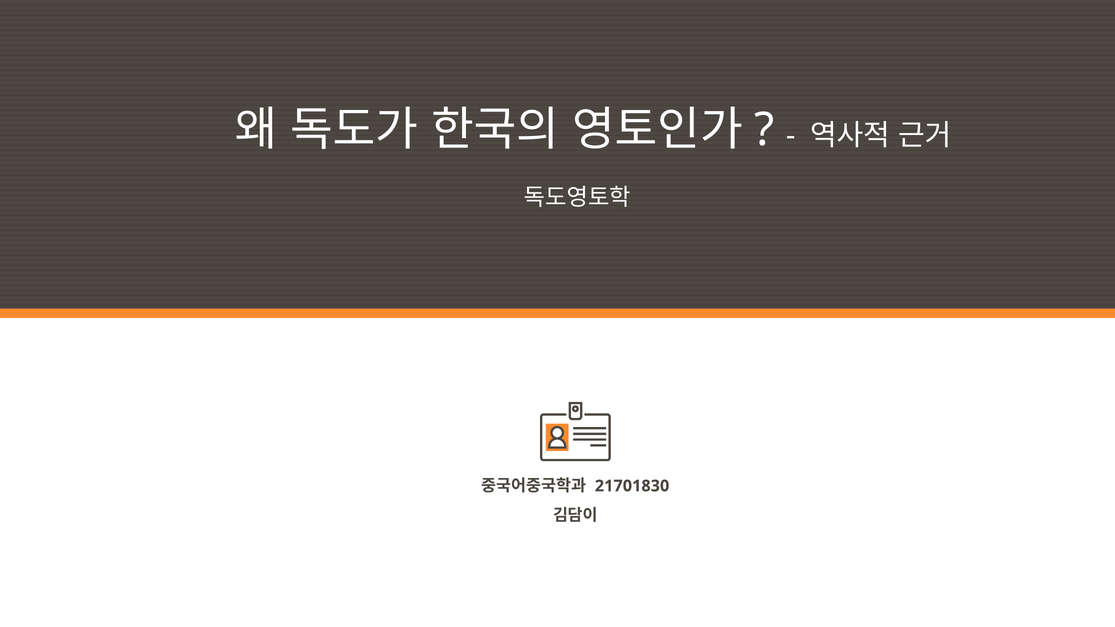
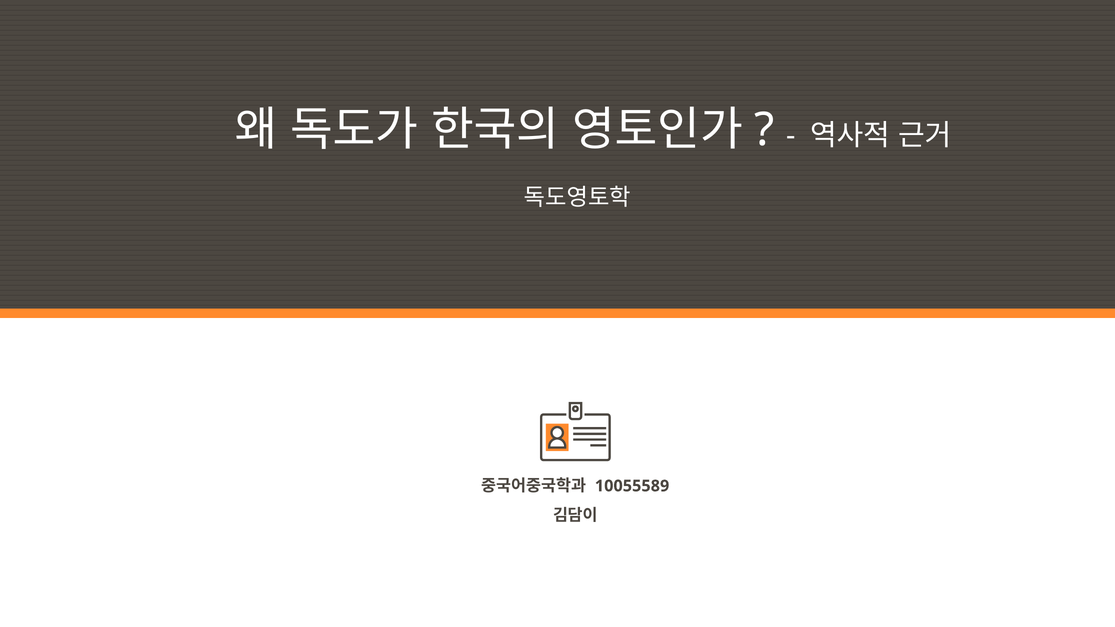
21701830: 21701830 -> 10055589 (632, 486)
